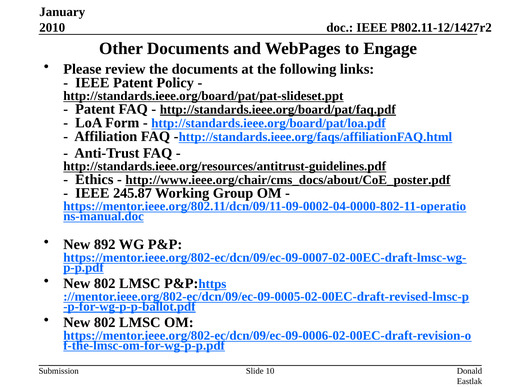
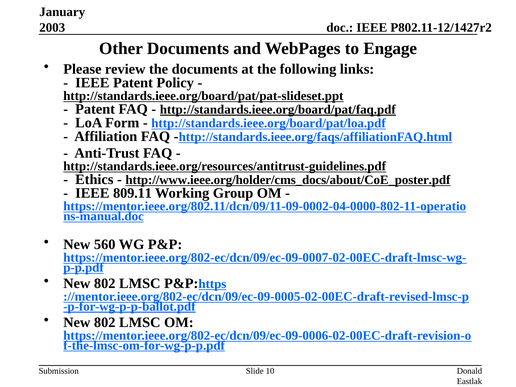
2010: 2010 -> 2003 (52, 28)
http://www.ieee.org/chair/cms_docs/about/CoE_poster.pdf: http://www.ieee.org/chair/cms_docs/about/CoE_poster.pdf -> http://www.ieee.org/holder/cms_docs/about/CoE_poster.pdf (288, 180)
245.87: 245.87 -> 809.11 (132, 193)
892: 892 -> 560 (105, 244)
